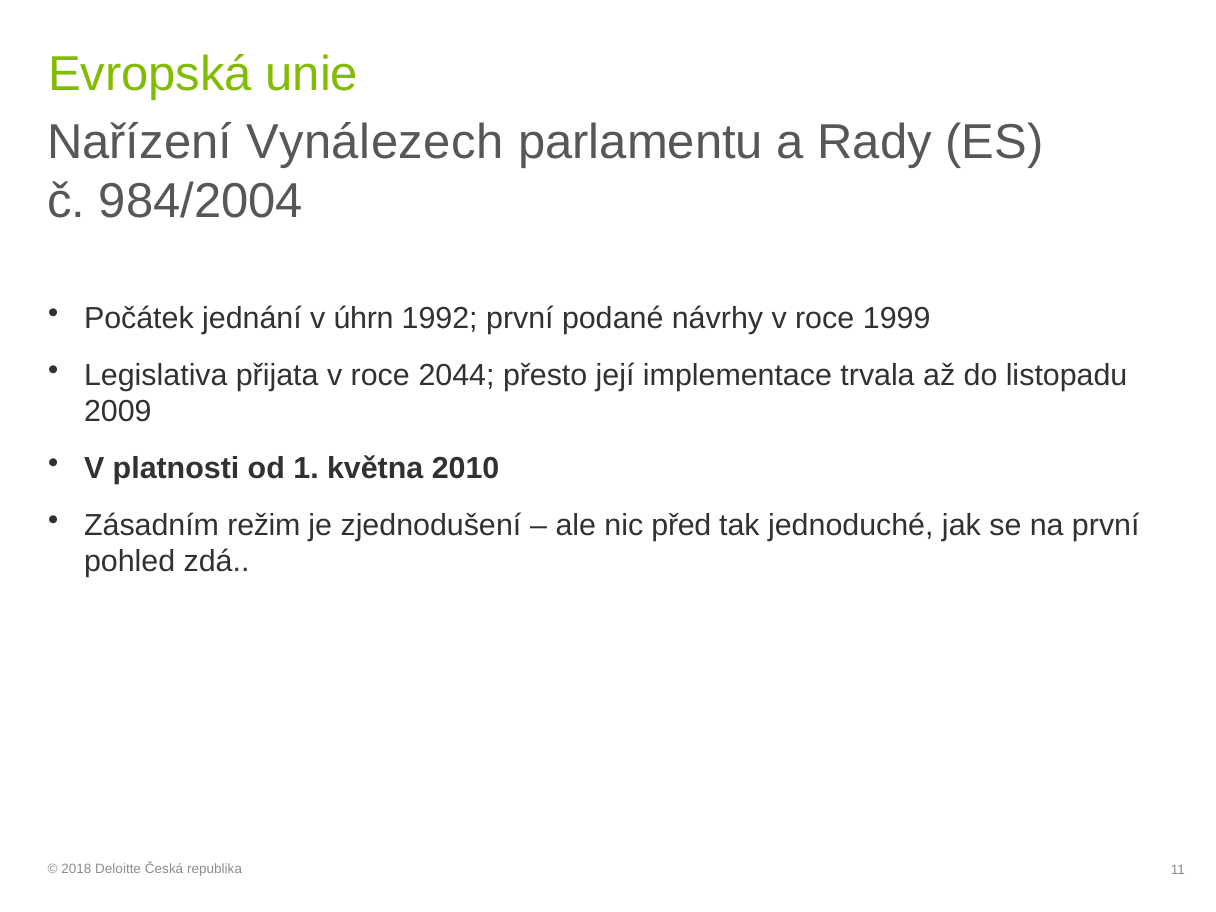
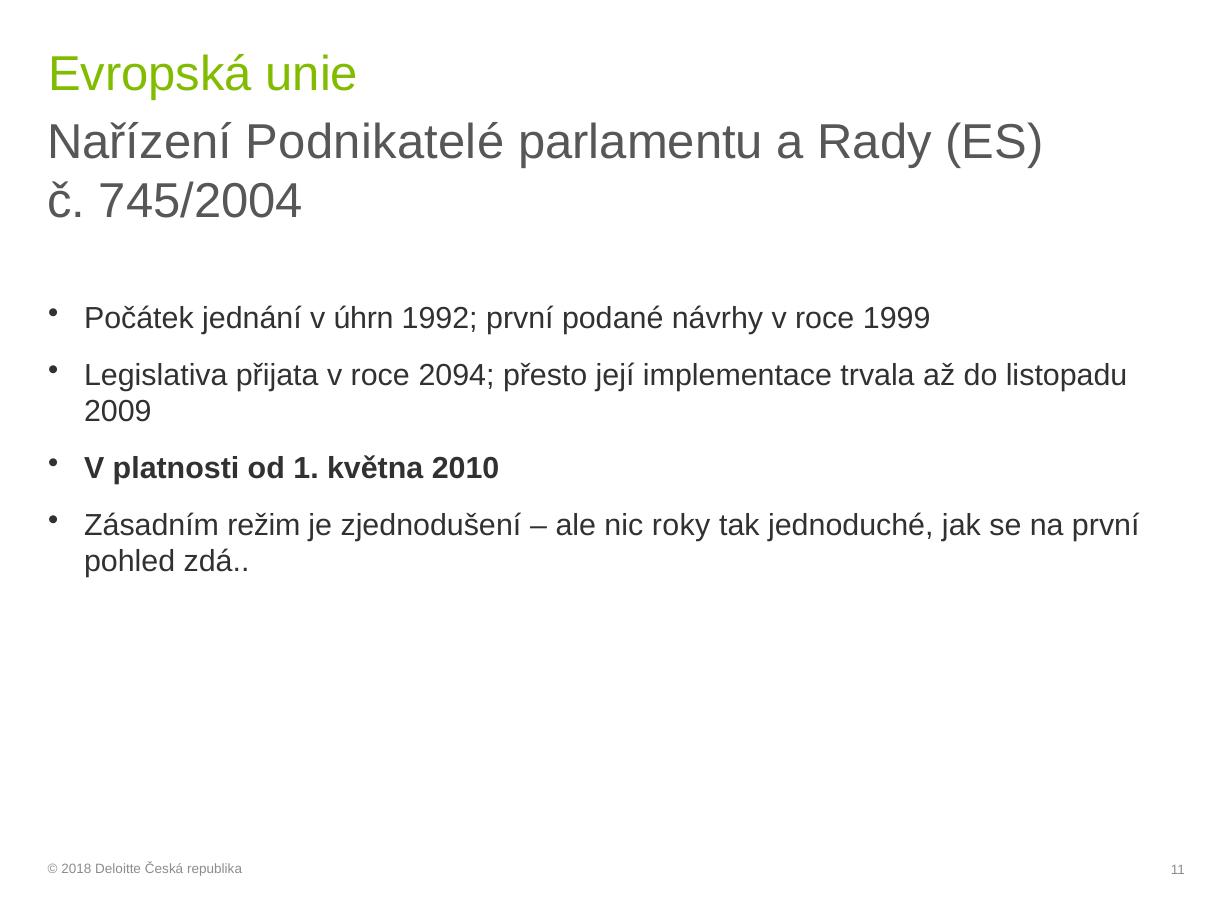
Vynálezech: Vynálezech -> Podnikatelé (375, 142)
984/2004: 984/2004 -> 745/2004 (201, 201)
2044: 2044 -> 2094 (456, 375)
před: před -> roky (681, 525)
